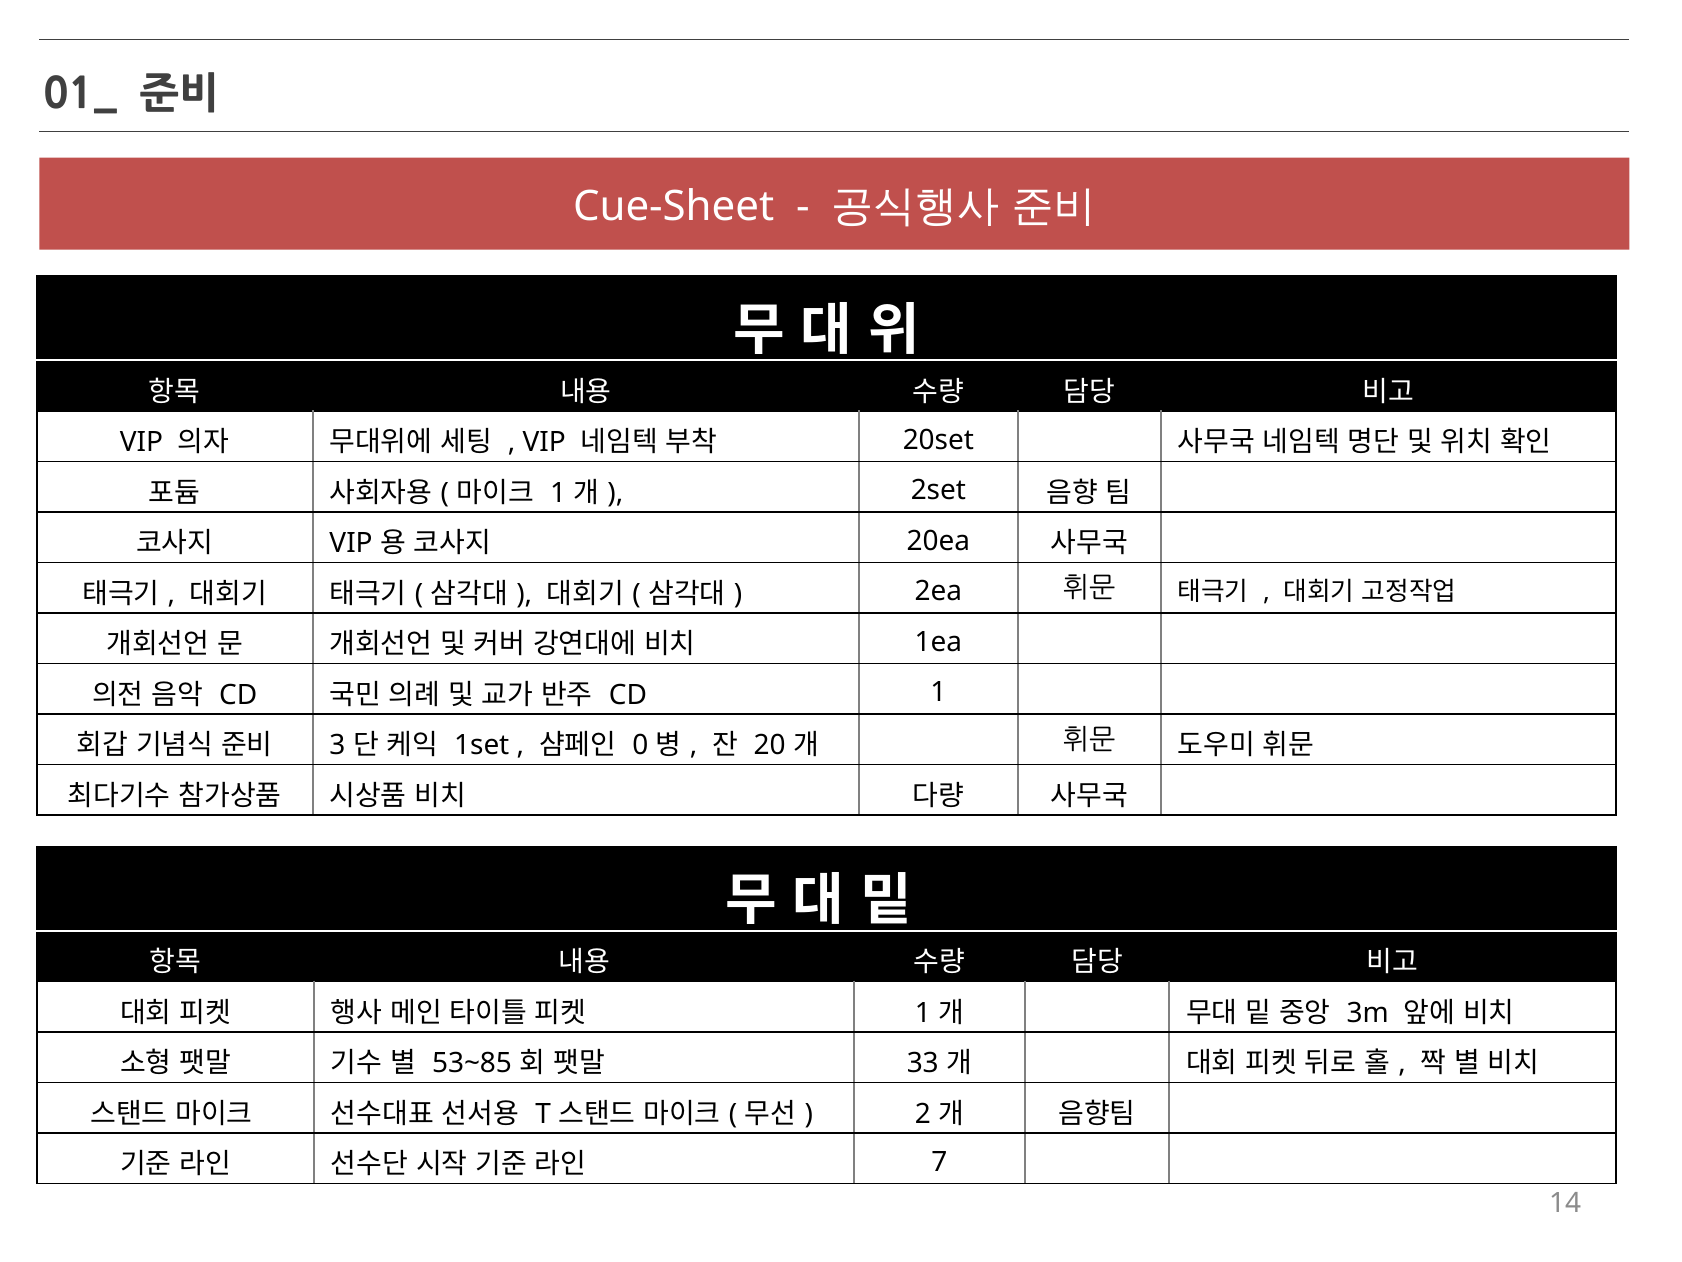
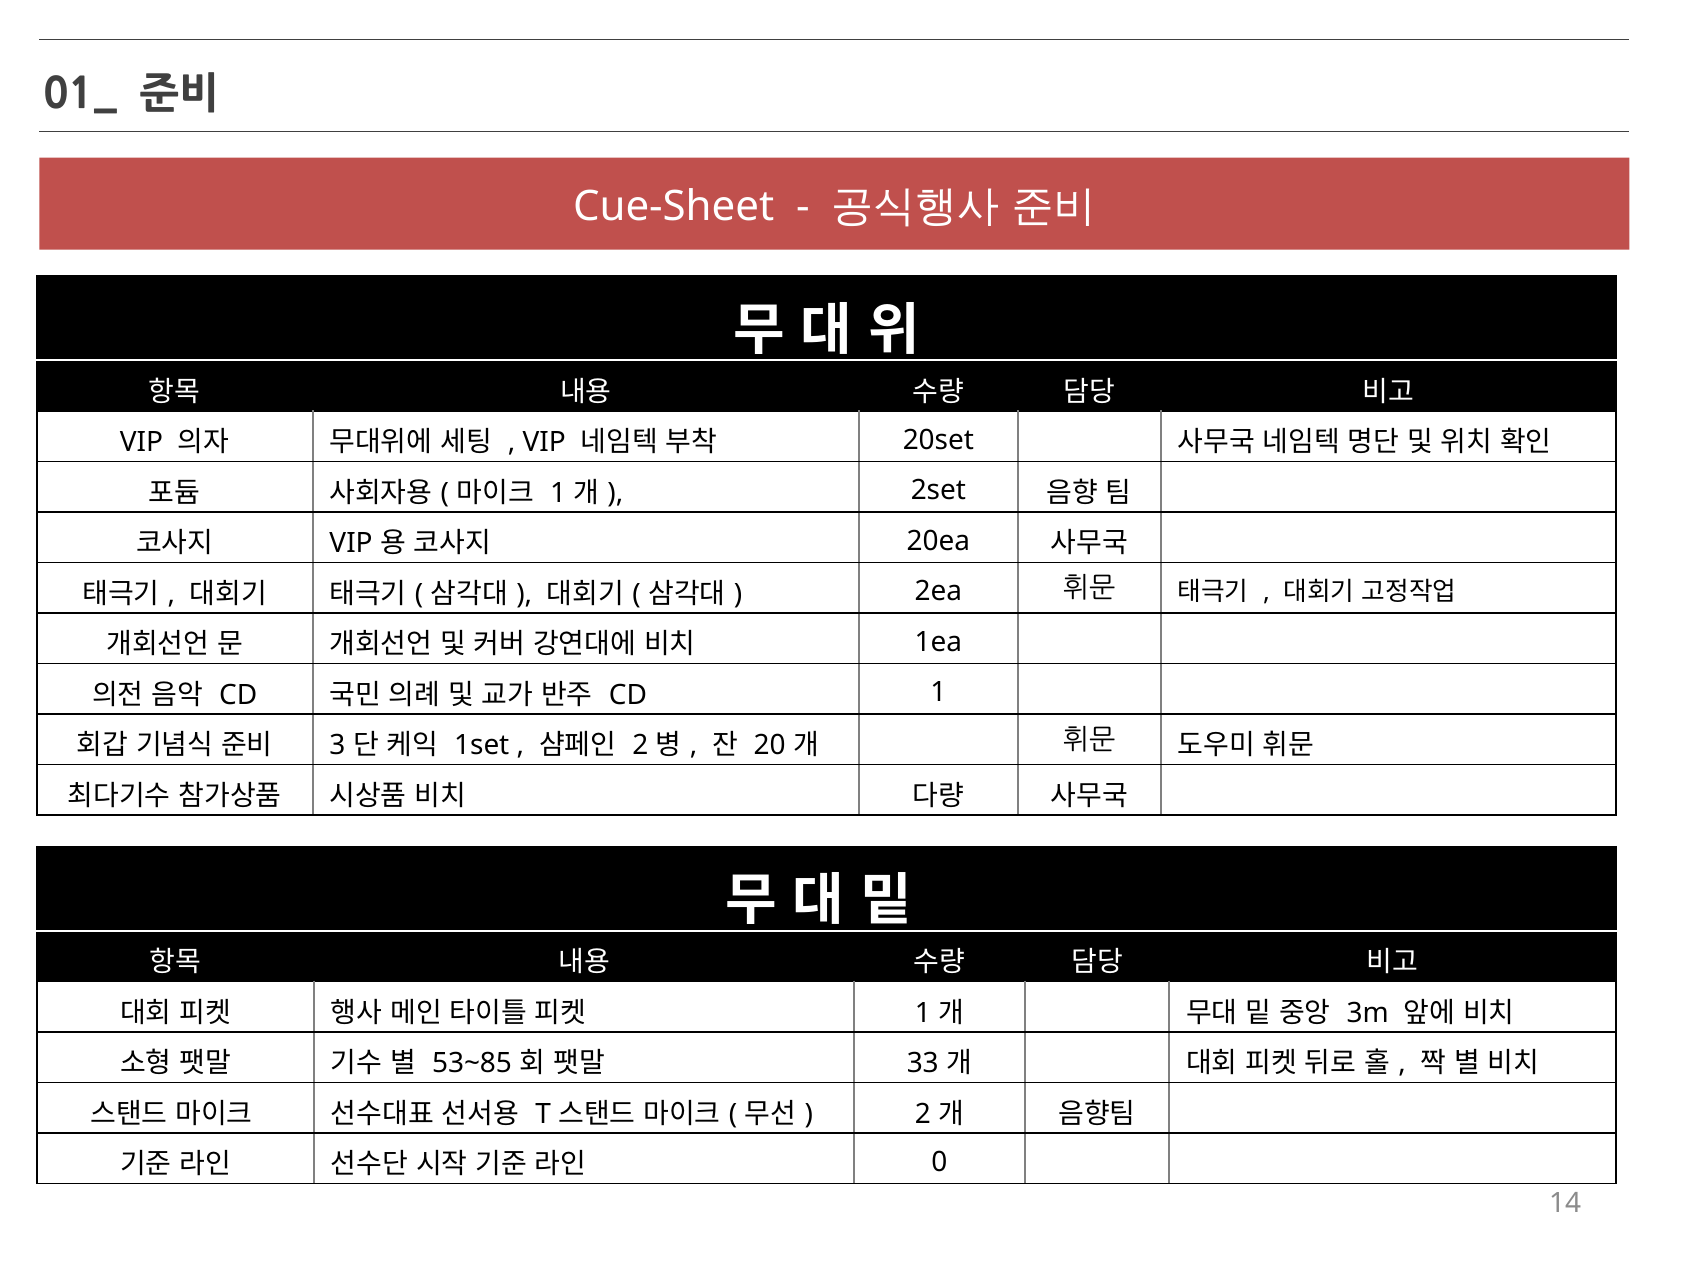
0: 0 -> 2 (640, 745)
7: 7 -> 0 (939, 1162)
